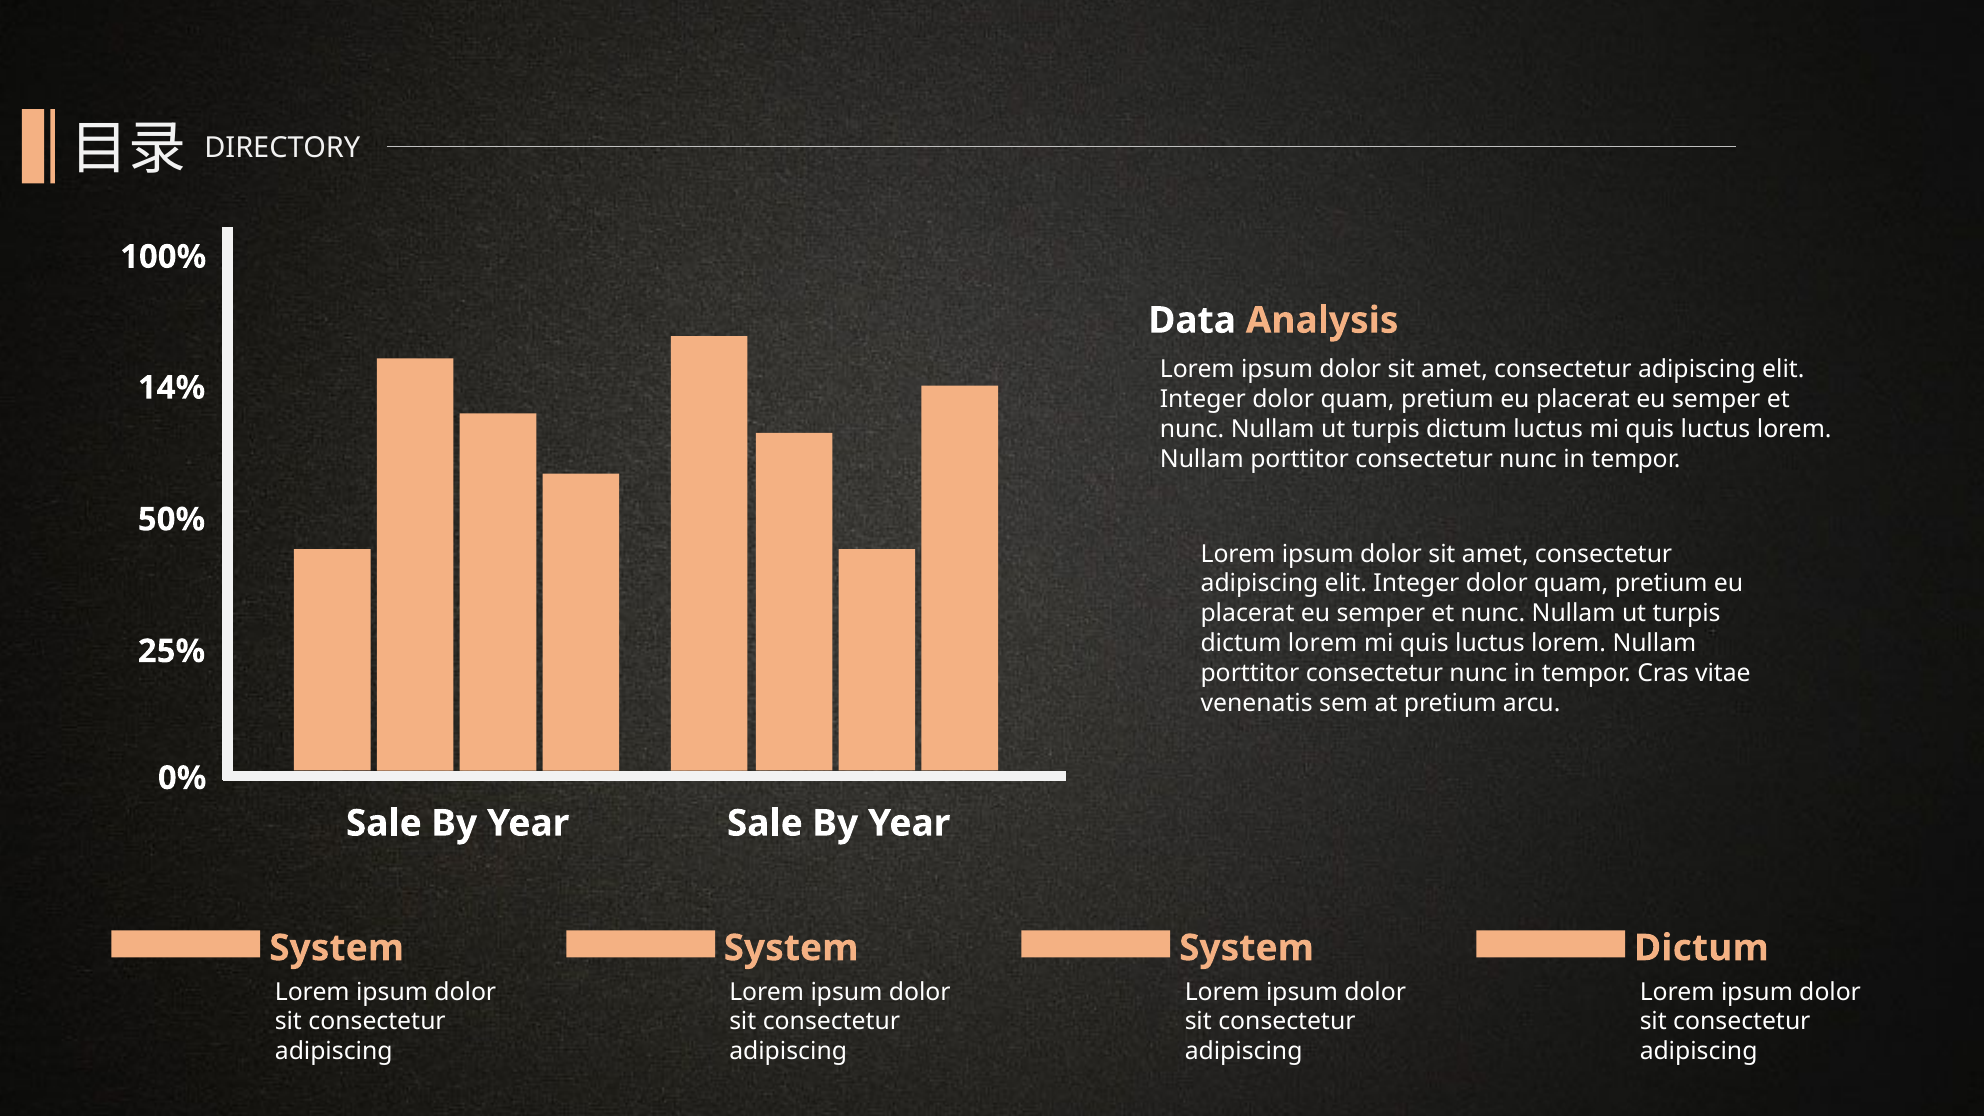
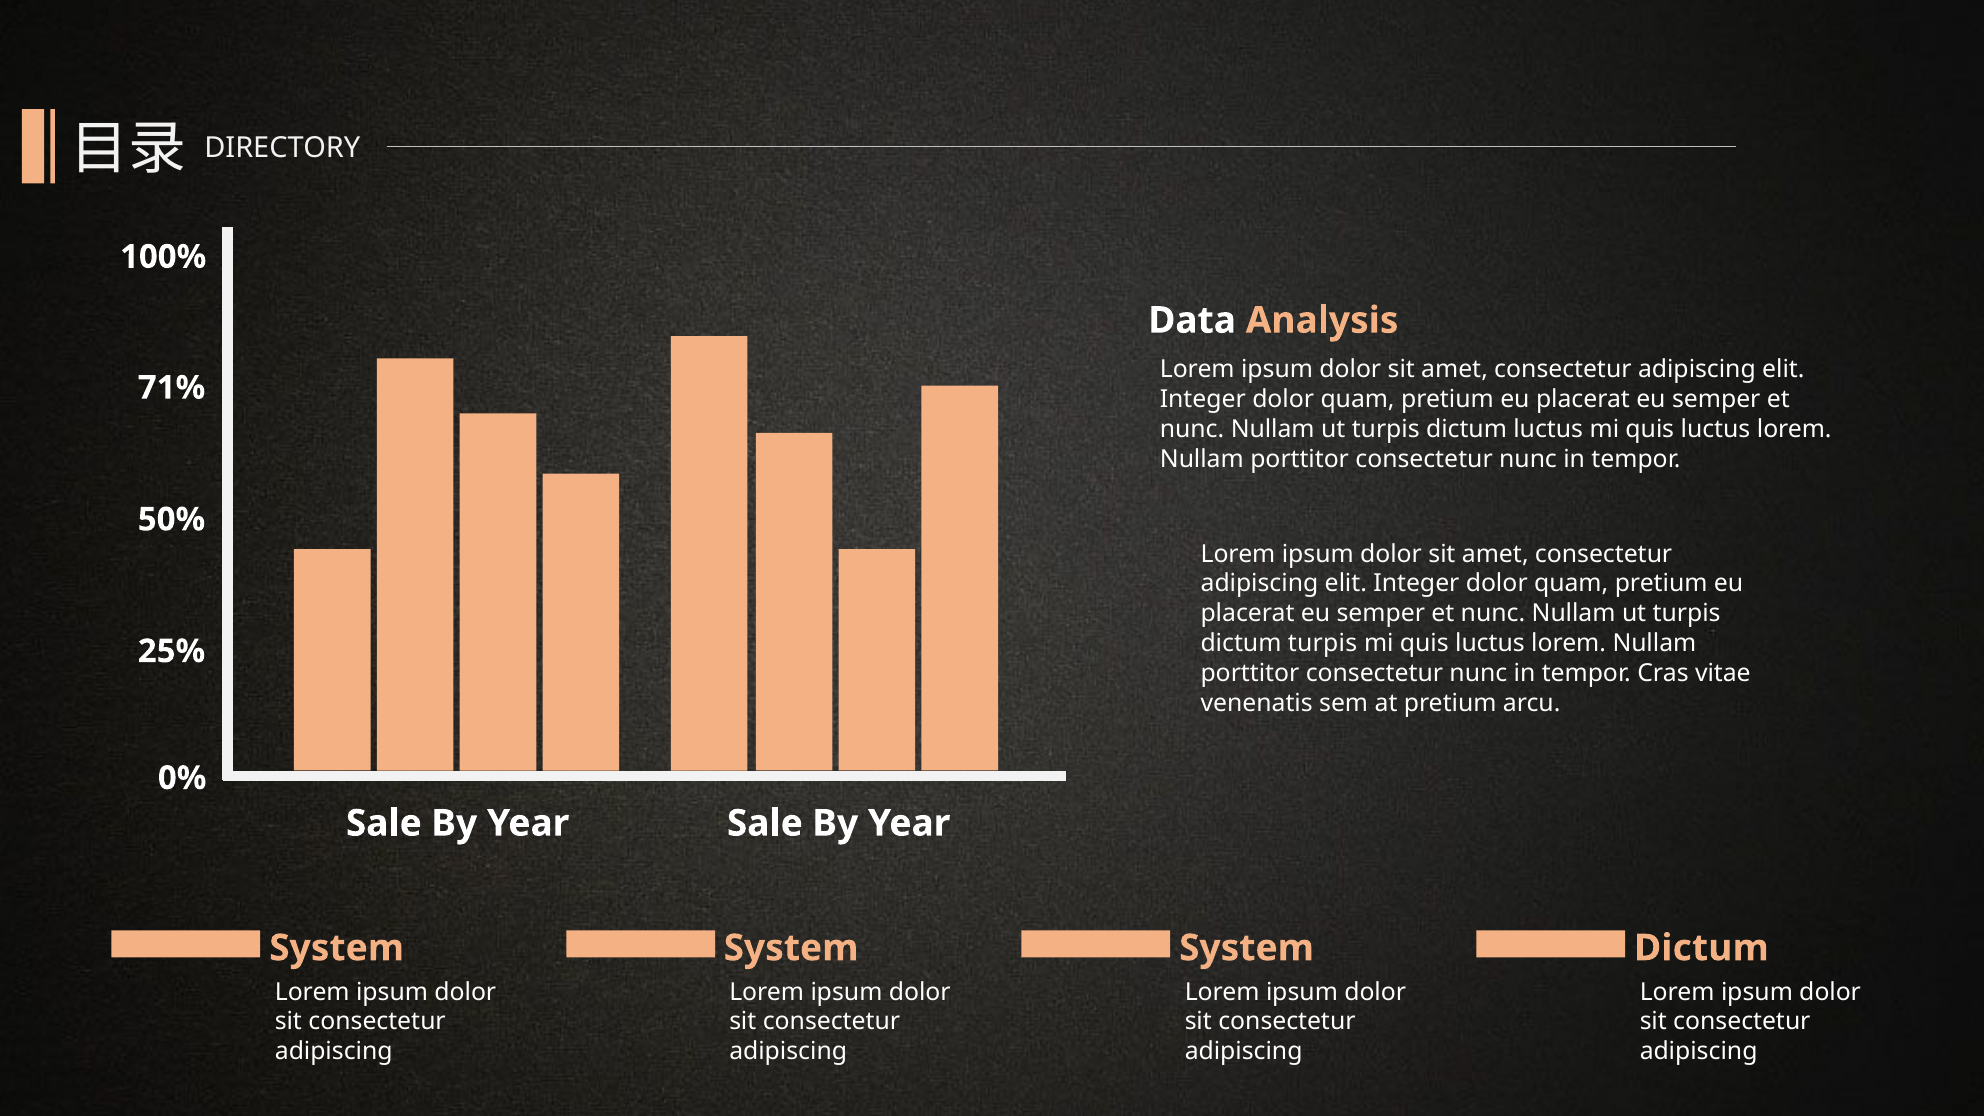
14%: 14% -> 71% (172, 388)
lorem: lorem -> turpis (1323, 643)
